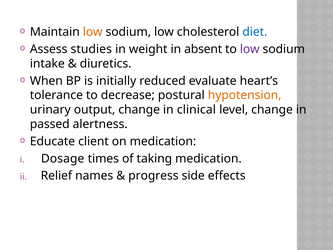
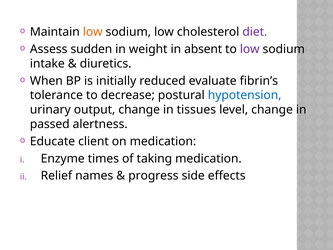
diet colour: blue -> purple (255, 32)
studies: studies -> sudden (91, 49)
heart’s: heart’s -> fibrin’s (259, 81)
hypotension colour: orange -> blue (245, 95)
clinical: clinical -> tissues (196, 110)
Dosage: Dosage -> Enzyme (63, 158)
